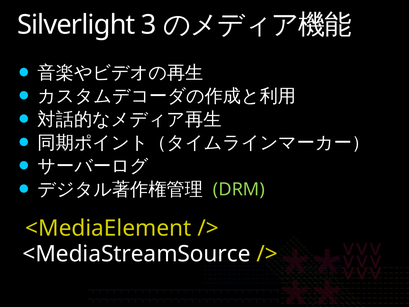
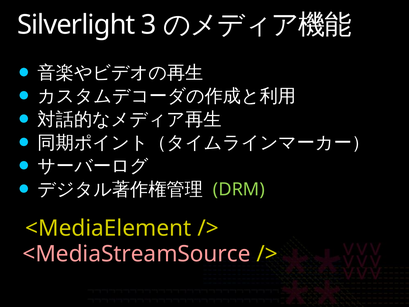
<MediaStreamSource colour: white -> pink (137, 254)
